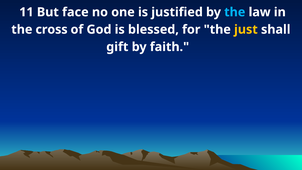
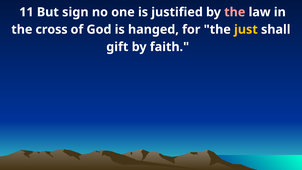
face: face -> sign (75, 12)
the colour: light blue -> pink (235, 12)
blessed: blessed -> hanged (153, 29)
